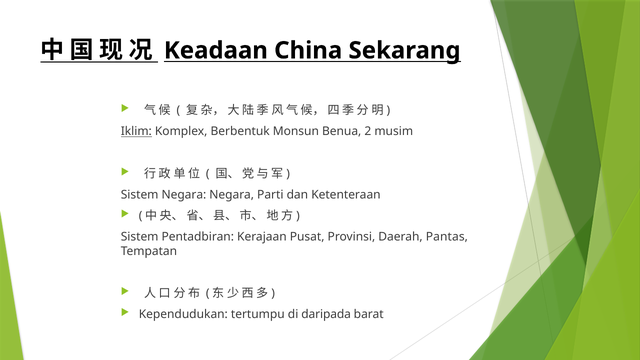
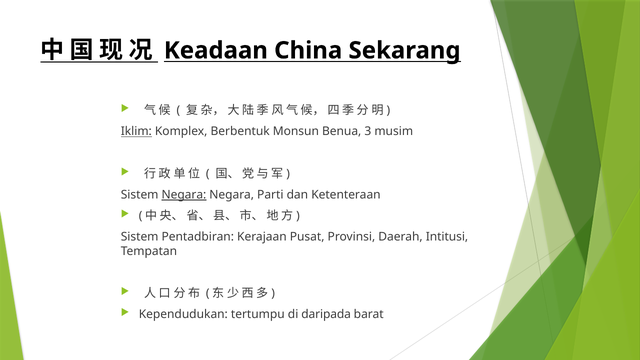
2: 2 -> 3 (368, 132)
Negara underline: none -> present (184, 195)
Pantas: Pantas -> Intitusi (447, 237)
